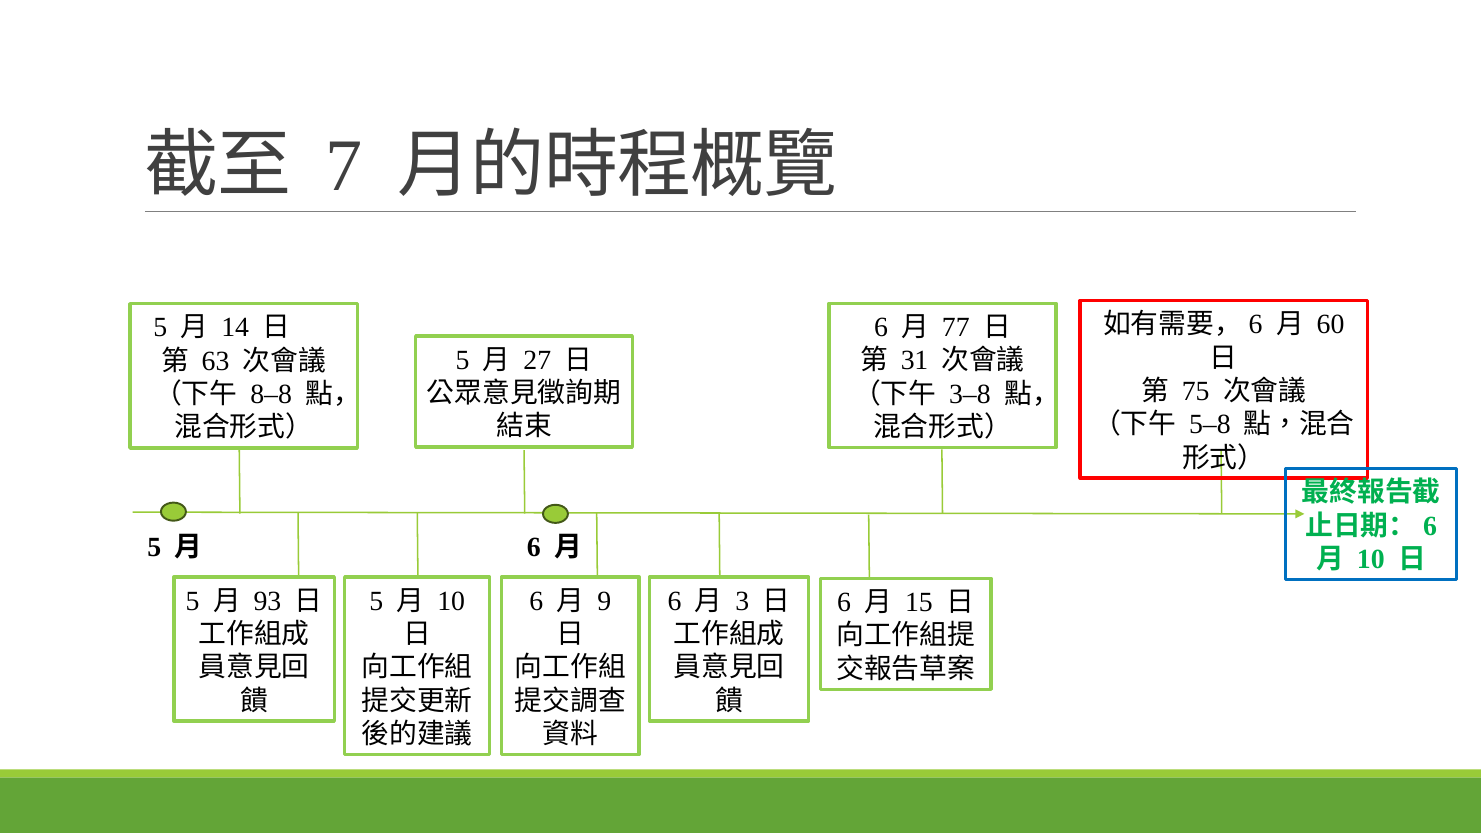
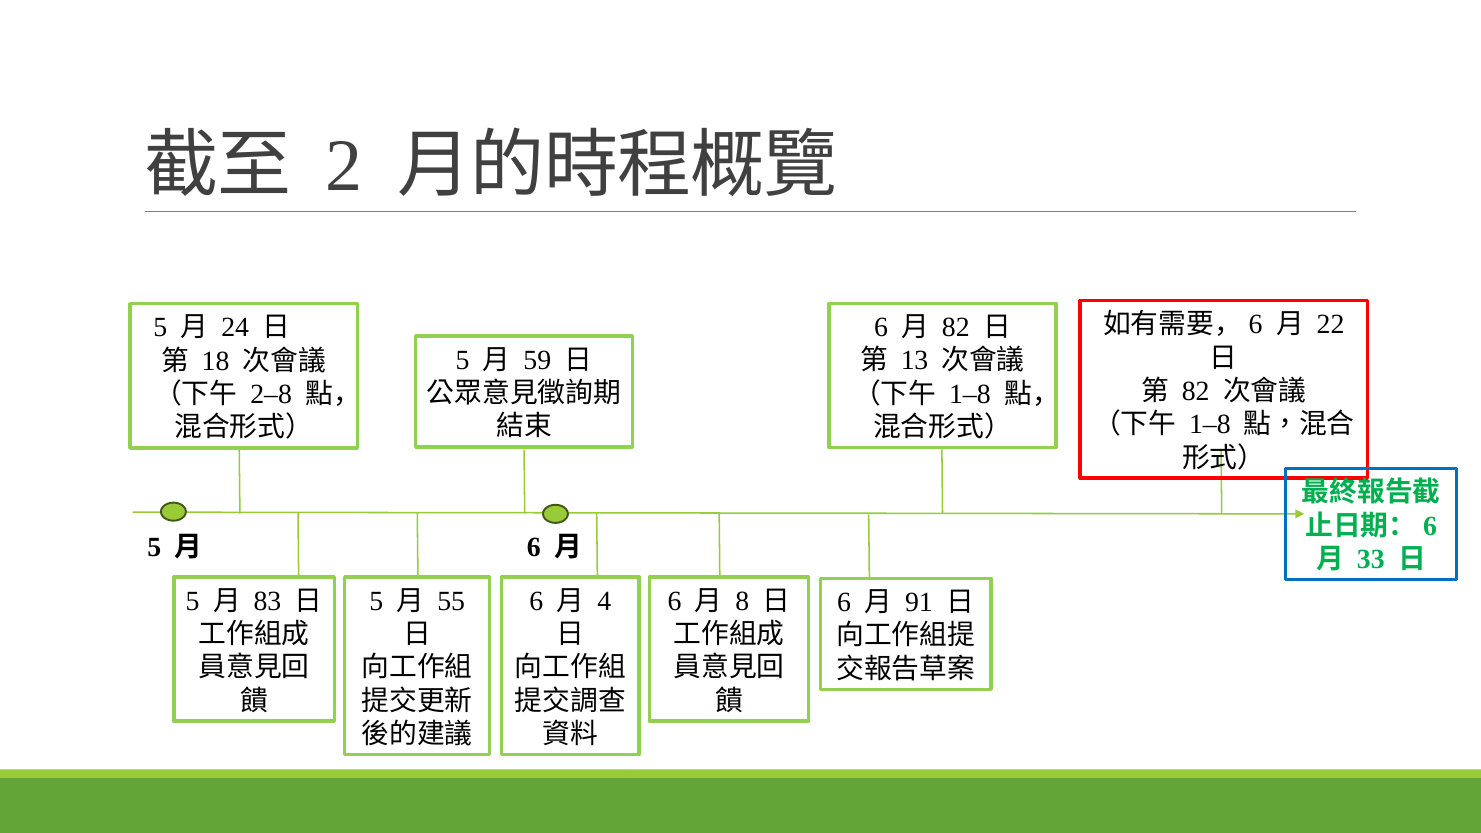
7: 7 -> 2 (344, 166)
60: 60 -> 22 (1331, 325)
77: 77 -> 82 (956, 327)
14: 14 -> 24 (235, 328)
27: 27 -> 59 (537, 360)
31: 31 -> 13 (915, 361)
63: 63 -> 18 (216, 361)
75: 75 -> 82 (1196, 391)
3–8: 3–8 -> 1–8 (970, 394)
8–8: 8–8 -> 2–8 (271, 394)
5–8: 5–8 -> 1–8 (1210, 425)
10: 10 -> 33 (1371, 559)
93: 93 -> 83 (267, 601)
10: 10 -> 55 (451, 601)
9: 9 -> 4 (604, 601)
3: 3 -> 8 (742, 601)
15: 15 -> 91 (919, 602)
